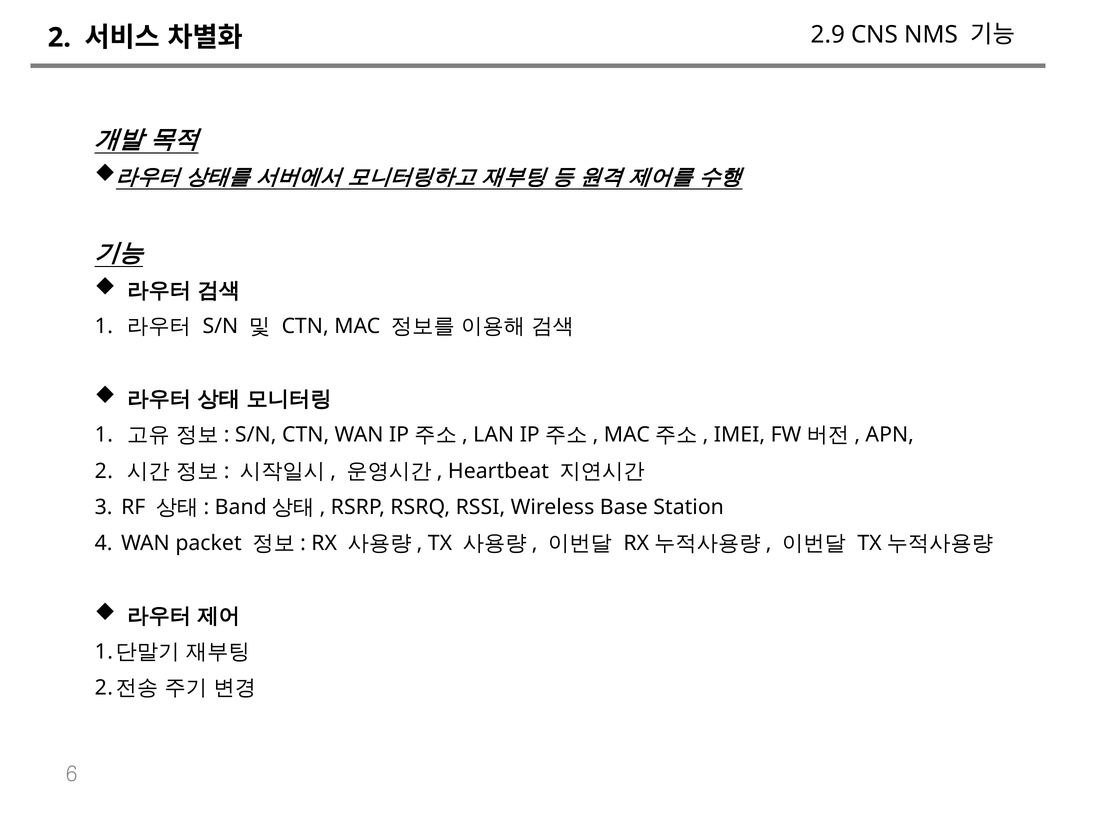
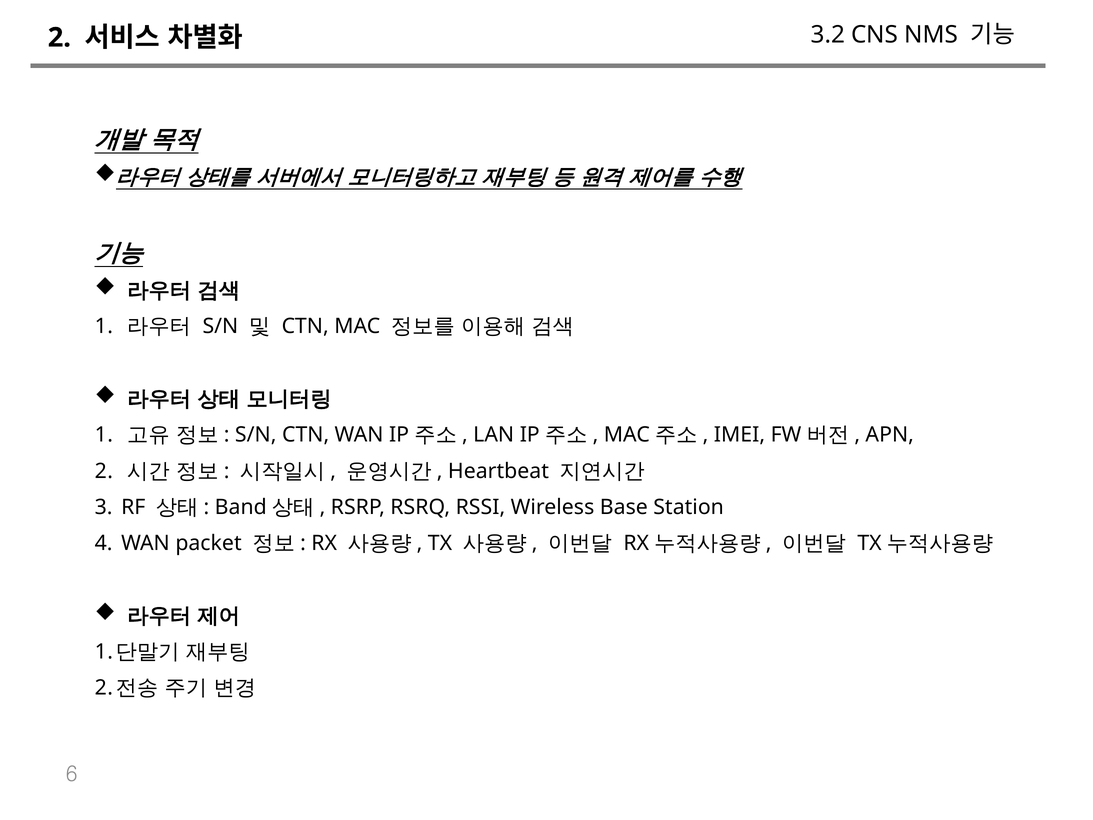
2.9: 2.9 -> 3.2 (828, 35)
